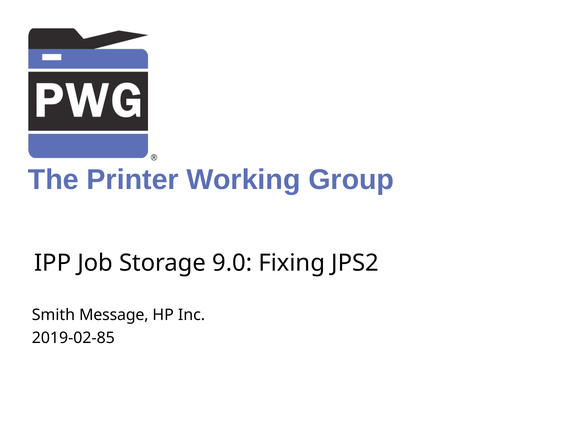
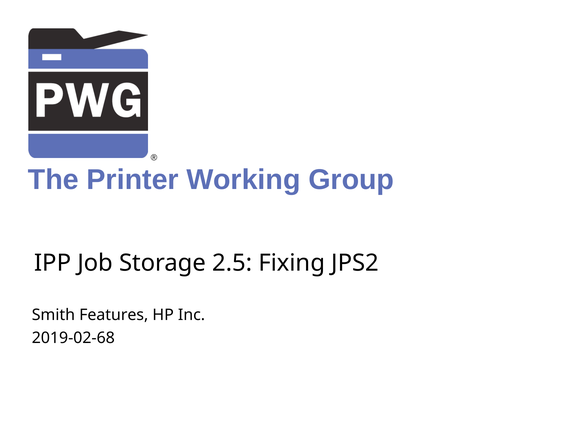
9.0: 9.0 -> 2.5 (232, 263)
Message: Message -> Features (114, 315)
2019-02-85: 2019-02-85 -> 2019-02-68 (73, 338)
